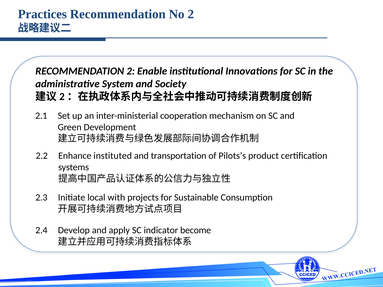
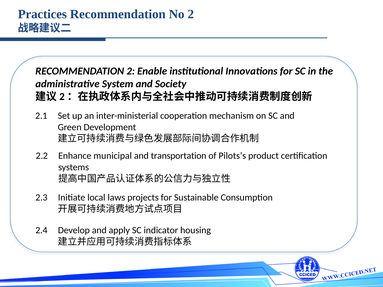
instituted: instituted -> municipal (113, 156)
with: with -> laws (116, 198)
become: become -> housing (196, 230)
